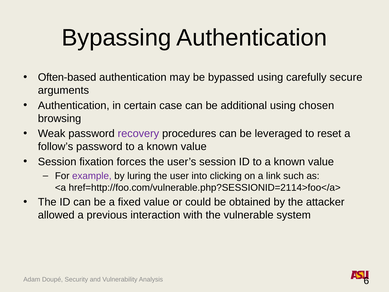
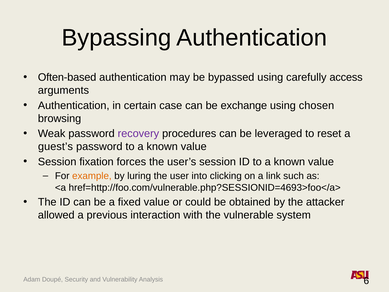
secure: secure -> access (346, 77)
additional: additional -> exchange (244, 105)
follow’s: follow’s -> guest’s (55, 146)
example colour: purple -> orange (92, 176)
href=http://foo.com/vulnerable.php?SESSIONID=2114>foo</a>: href=http://foo.com/vulnerable.php?SESSIONID=2114>foo</a> -> href=http://foo.com/vulnerable.php?SESSIONID=4693>foo</a> (205, 187)
